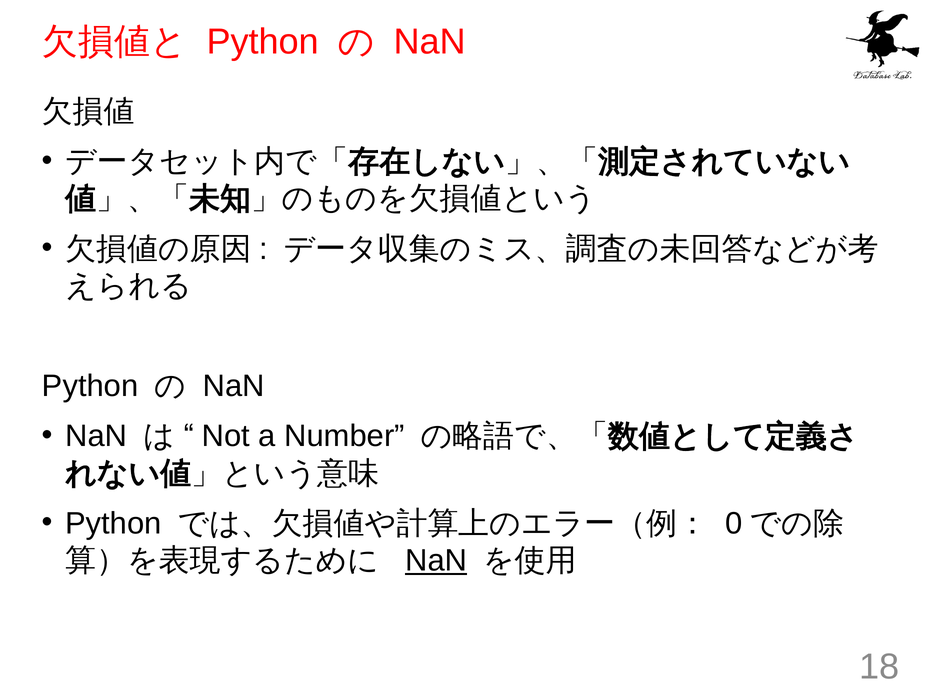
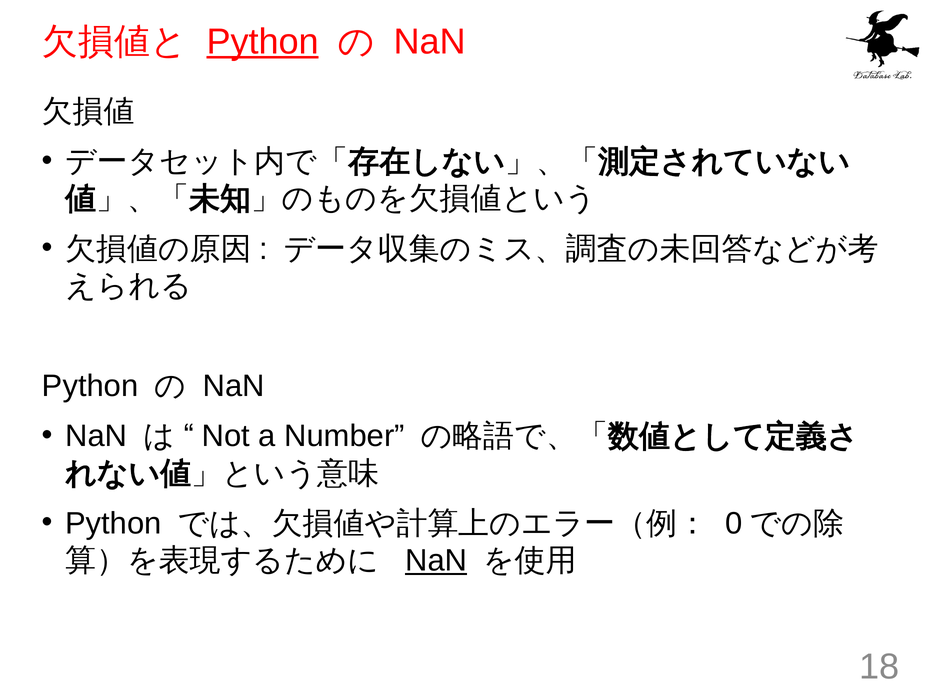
Python underline: none -> present (263, 42)
